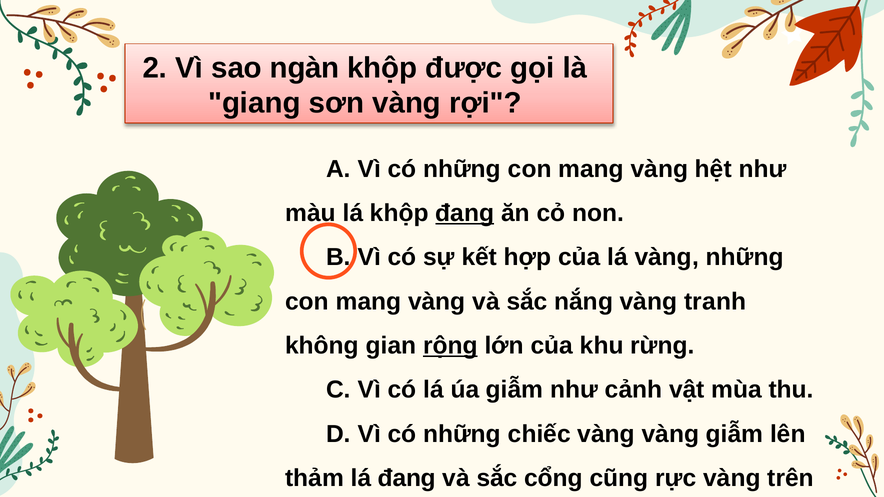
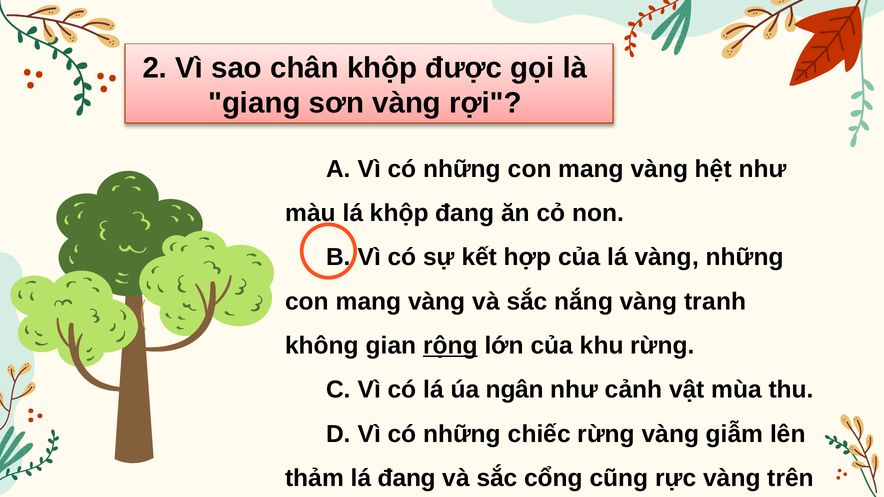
ngàn: ngàn -> chân (304, 68)
đang underline: present -> none (465, 213)
úa giẫm: giẫm -> ngân (515, 390)
chiếc vàng: vàng -> rừng (606, 434)
